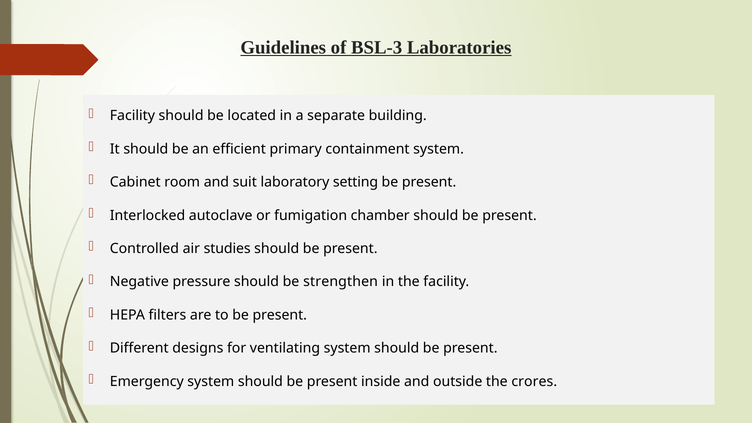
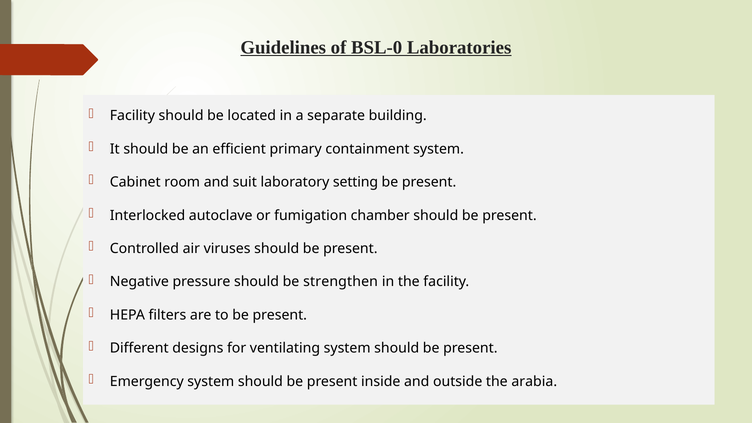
BSL-3: BSL-3 -> BSL-0 (377, 47)
studies: studies -> viruses (227, 249)
crores: crores -> arabia (534, 381)
